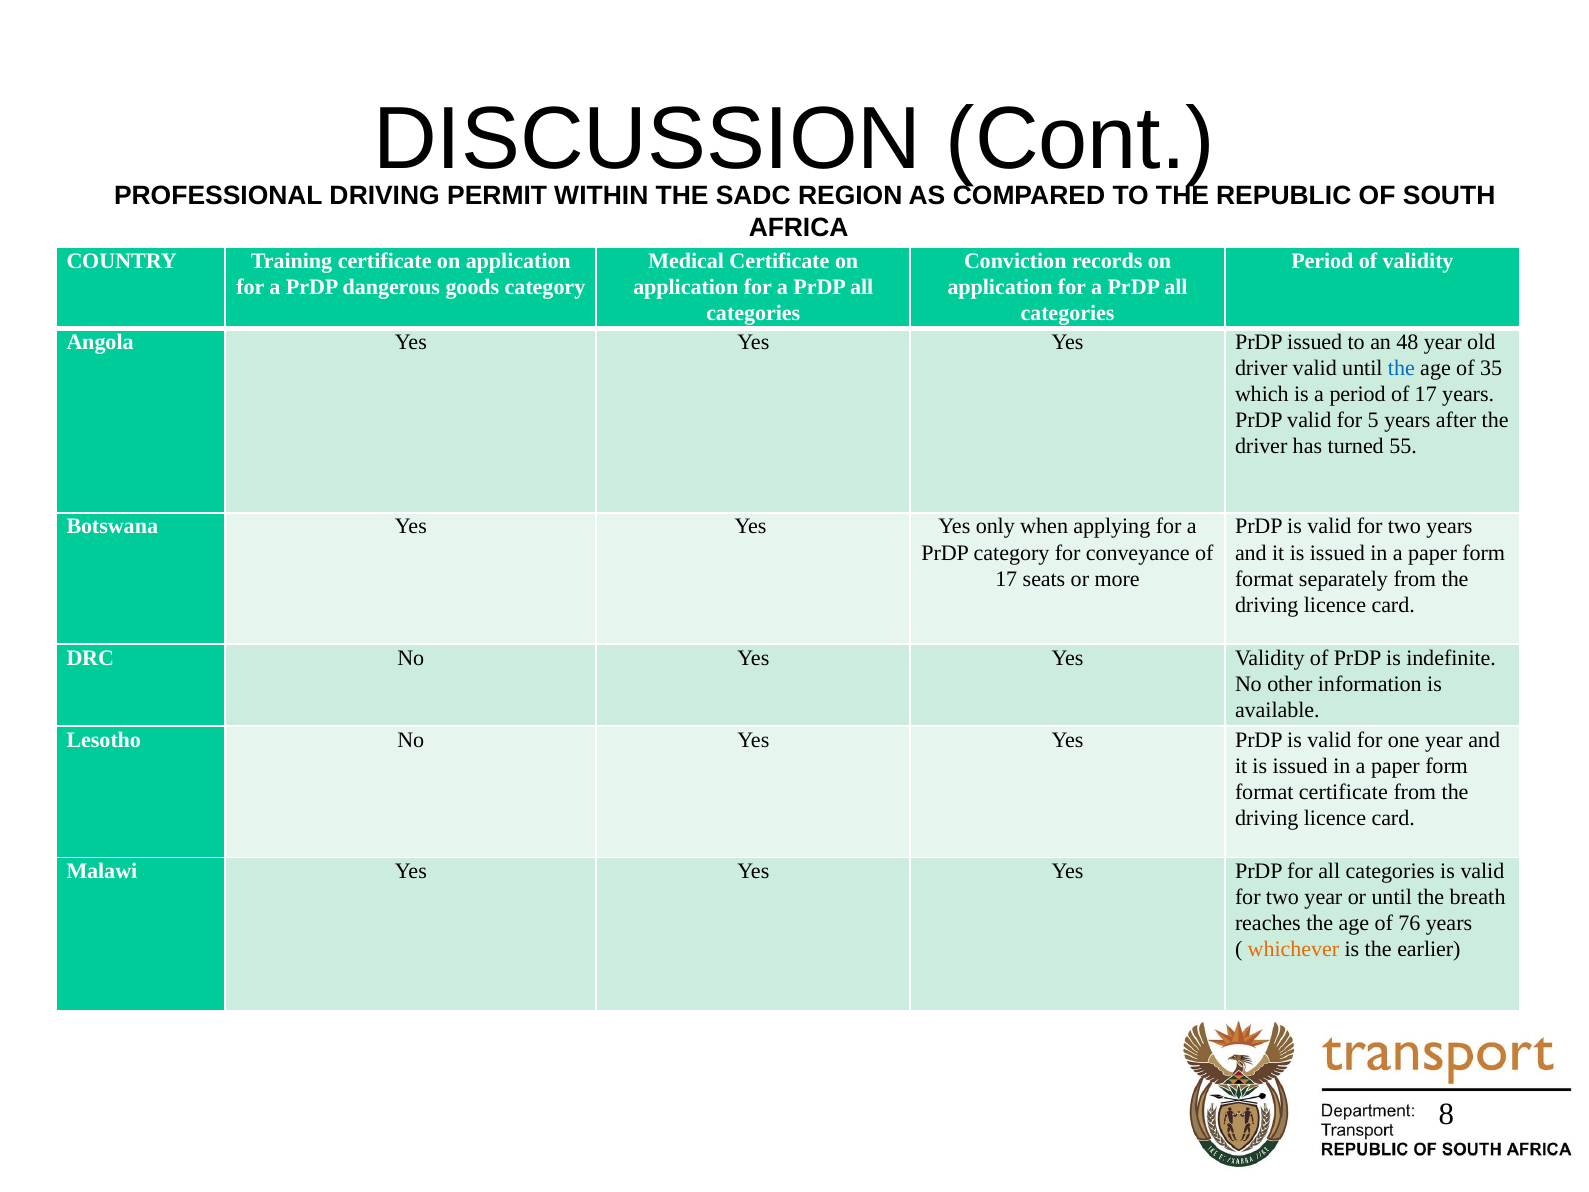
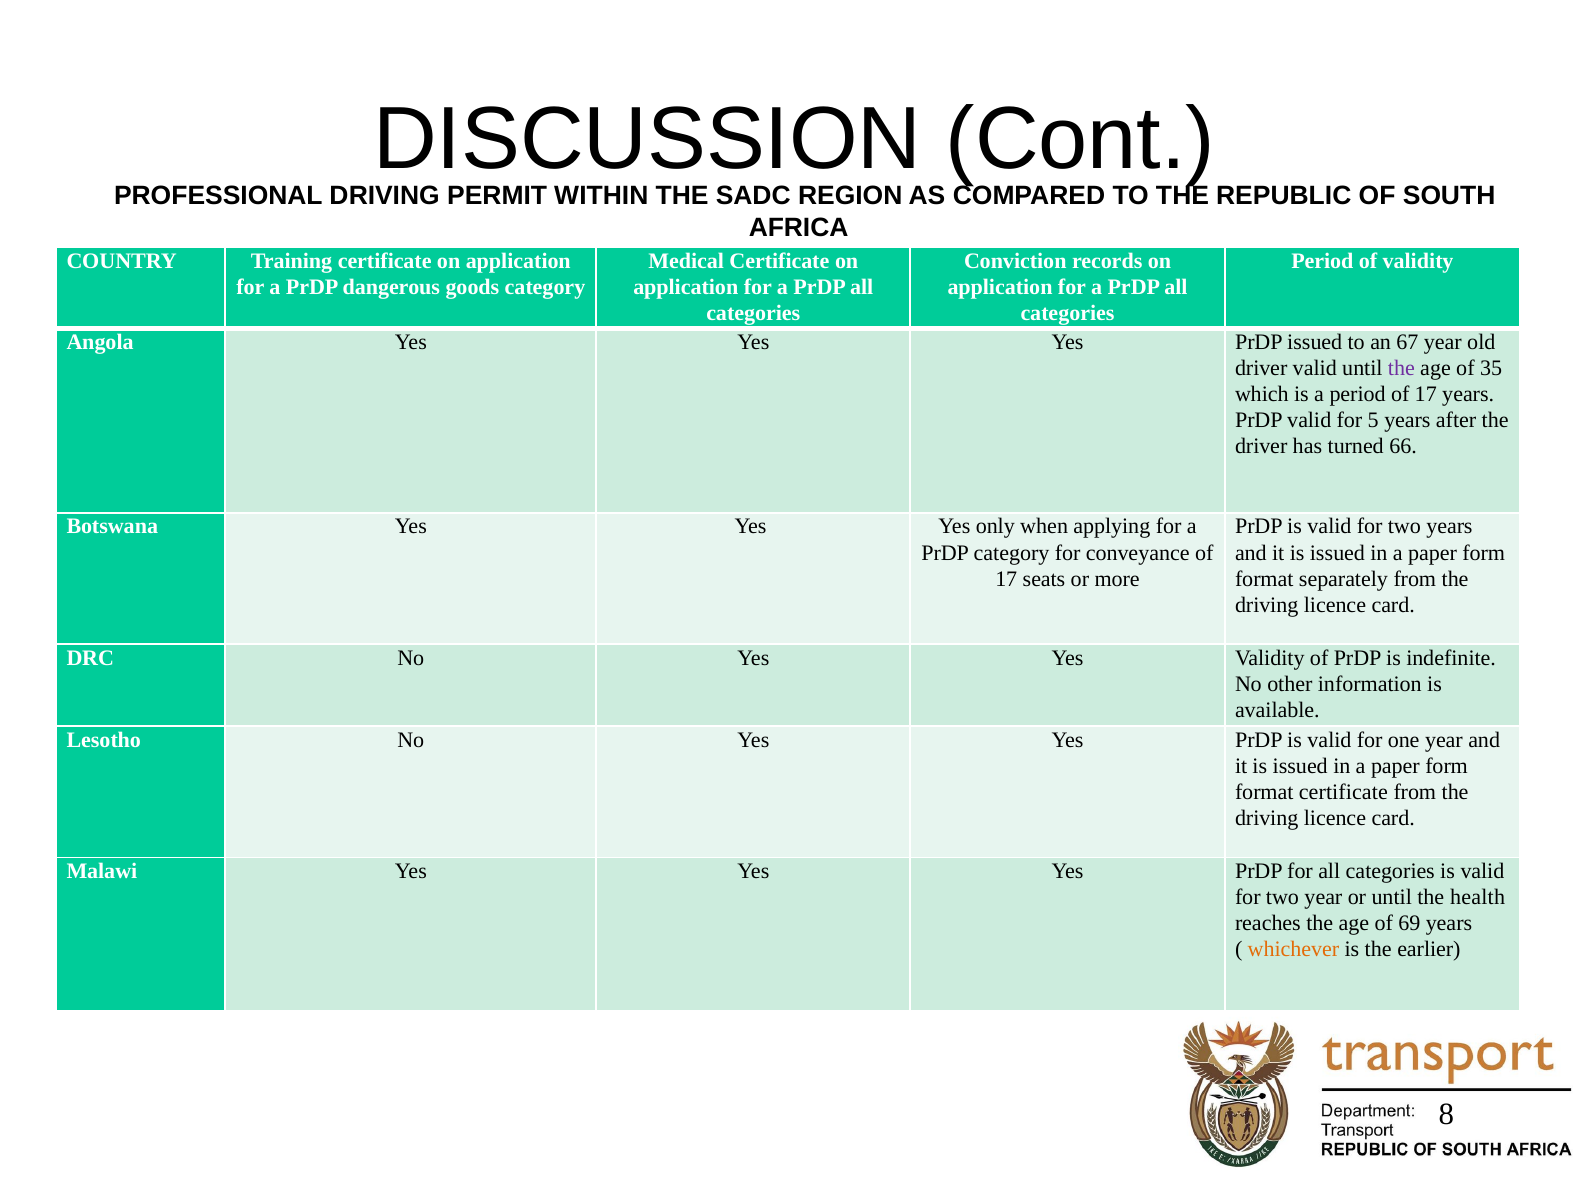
48: 48 -> 67 (1407, 342)
the colour: blue -> purple (1401, 369)
55: 55 -> 66 (1403, 447)
breath: breath -> health (1478, 897)
76: 76 -> 69 (1409, 923)
